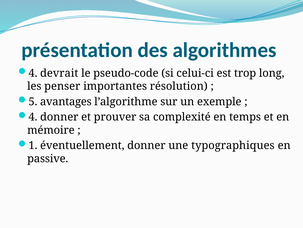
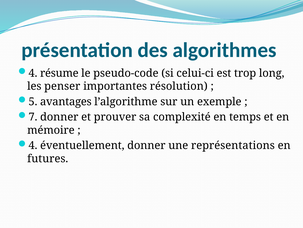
devrait: devrait -> résume (59, 73)
4: 4 -> 7 (33, 117)
1: 1 -> 4 (33, 145)
typographiques: typographiques -> représentations (233, 145)
passive: passive -> futures (48, 158)
